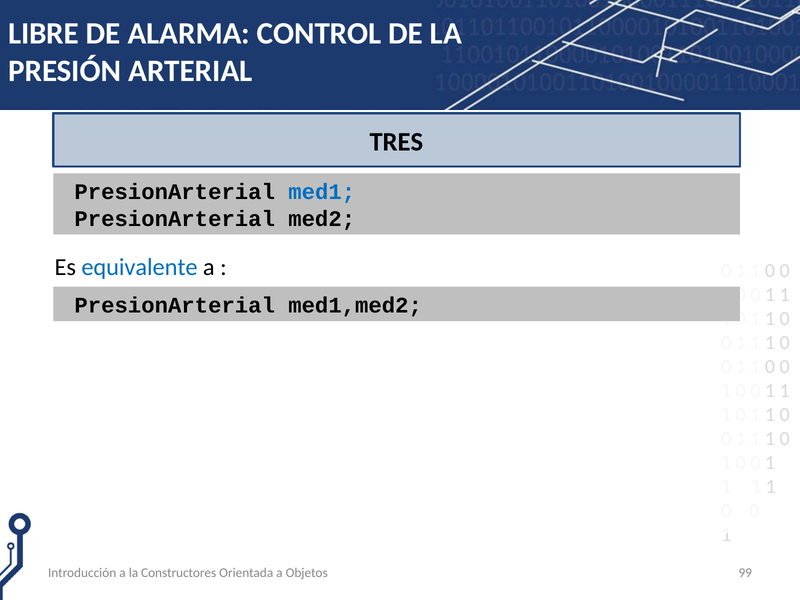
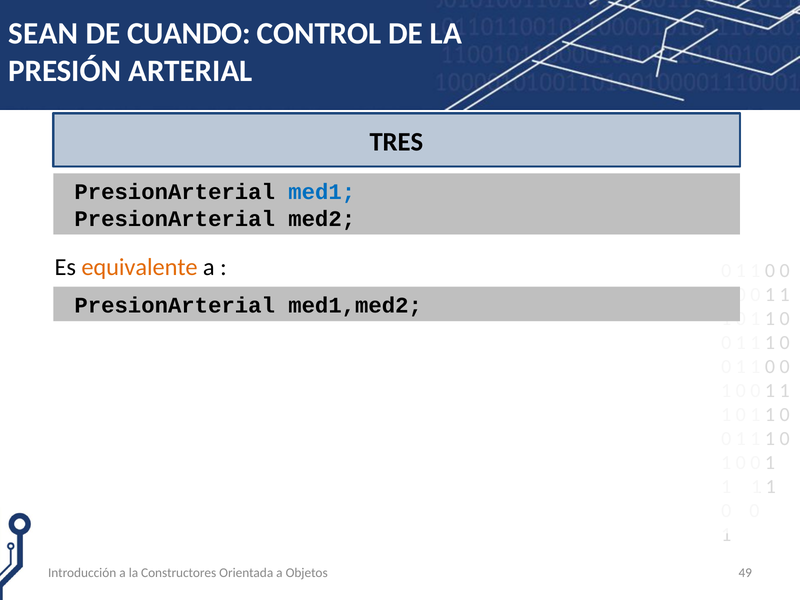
LIBRE: LIBRE -> SEAN (43, 33)
ALARMA: ALARMA -> CUANDO (189, 33)
equivalente colour: blue -> orange (140, 267)
99: 99 -> 49 (745, 573)
